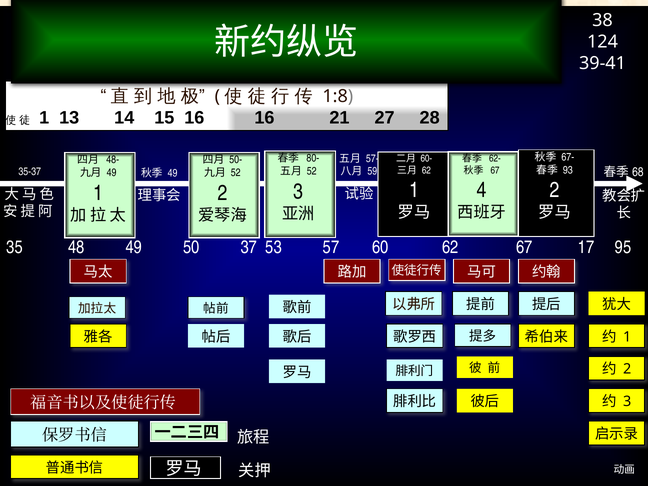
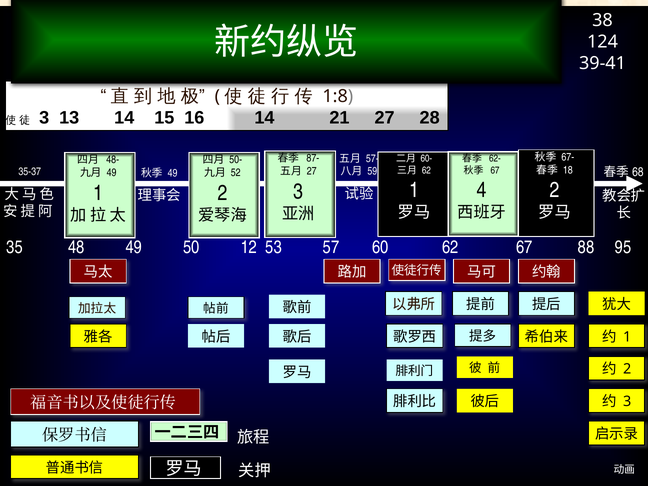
1: 1 -> 3 (44, 118)
16 16: 16 -> 14 (264, 118)
80-: 80- -> 87- (313, 158)
93: 93 -> 18 (568, 170)
52: 52 -> 27 (312, 171)
37: 37 -> 12 (249, 247)
17: 17 -> 88 (586, 247)
